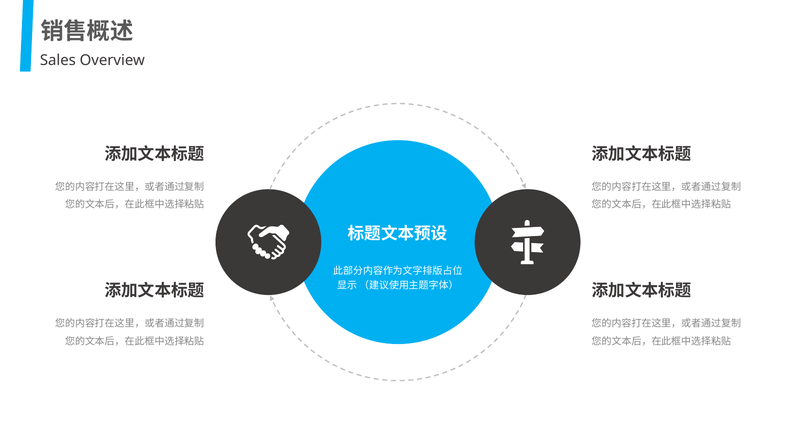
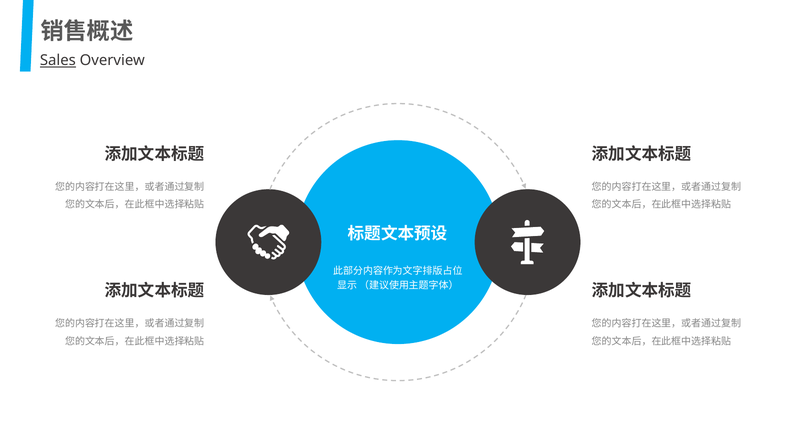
Sales underline: none -> present (58, 60)
